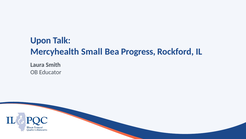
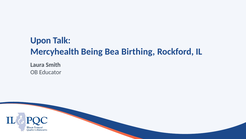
Small: Small -> Being (92, 51)
Progress: Progress -> Birthing (138, 51)
